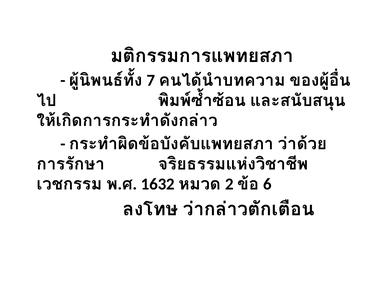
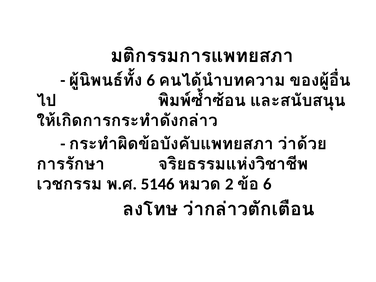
7: 7 -> 6 (151, 80)
1632: 1632 -> 5146 (158, 184)
